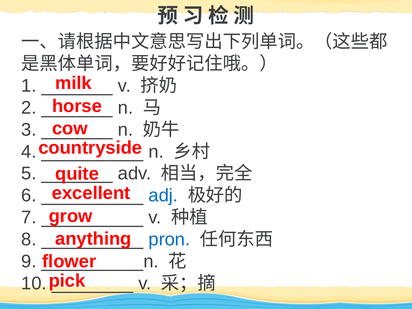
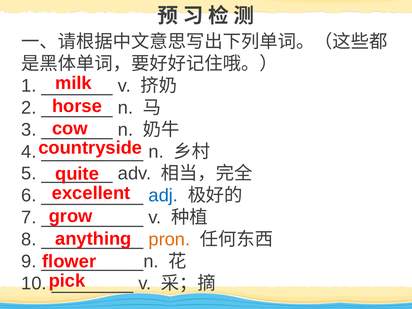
pron colour: blue -> orange (169, 240)
